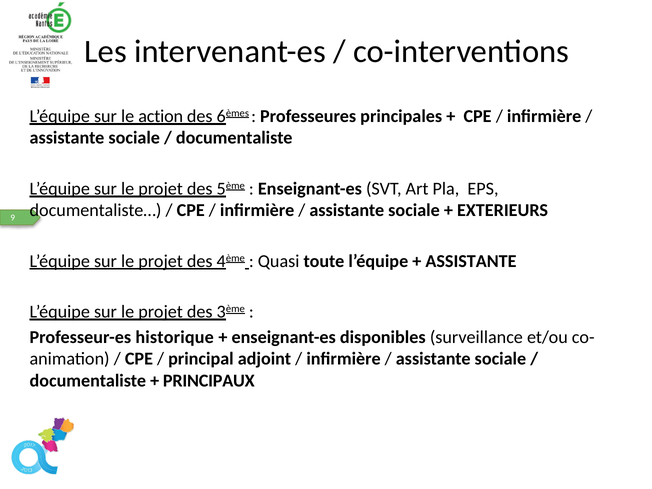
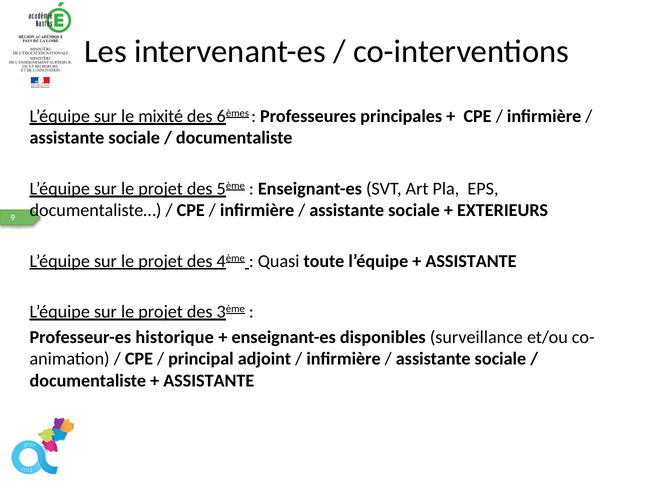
action: action -> mixité (161, 116)
PRINCIPAUX: PRINCIPAUX -> ASSISTANTE (209, 381)
